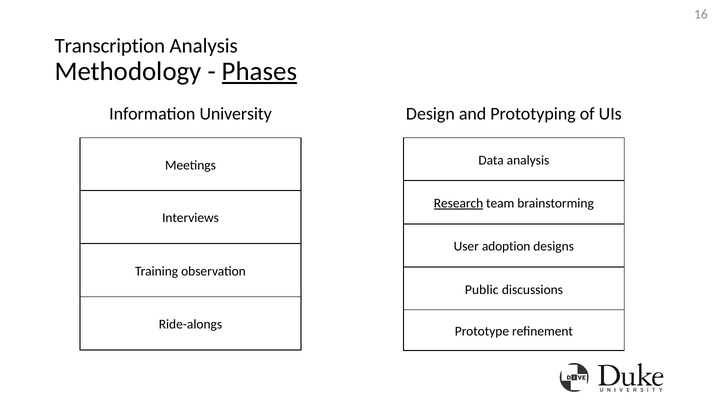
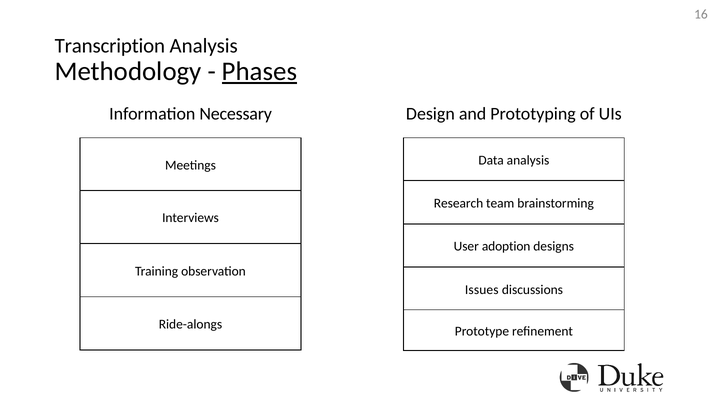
University: University -> Necessary (236, 114)
Research underline: present -> none (459, 203)
Public: Public -> Issues (482, 290)
